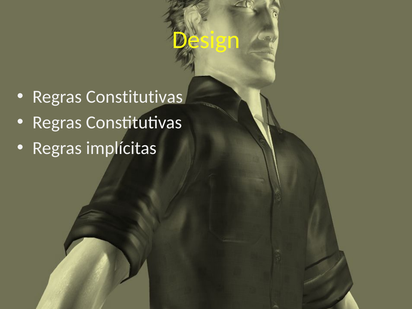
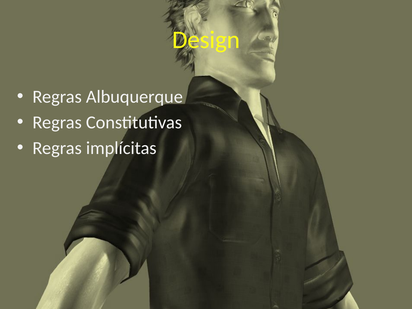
Constitutivas: Constitutivas -> Albuquerque (134, 97)
